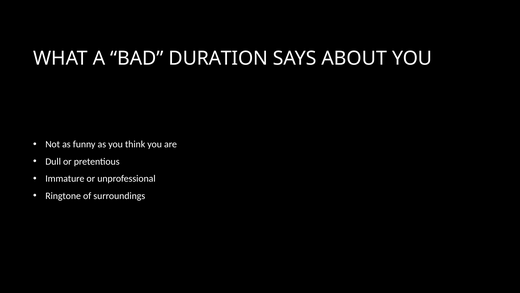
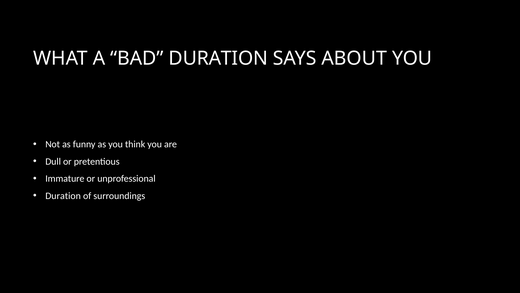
Ringtone: Ringtone -> Duration (63, 196)
